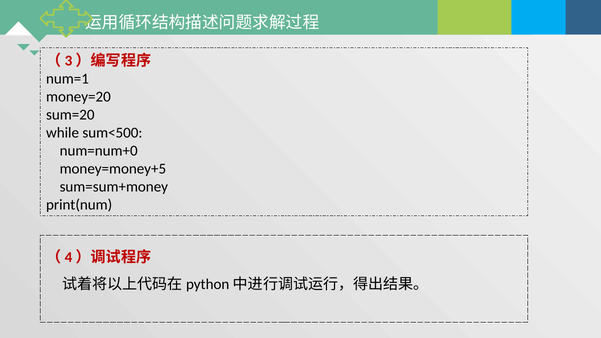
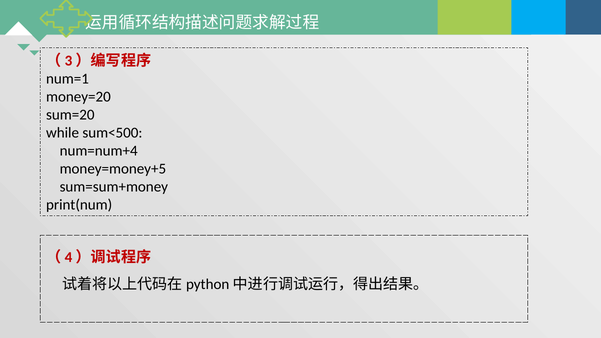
num=num+0: num=num+0 -> num=num+4 (99, 151)
